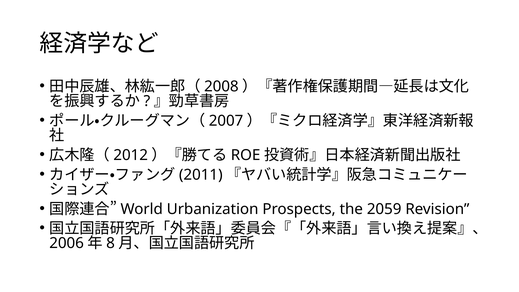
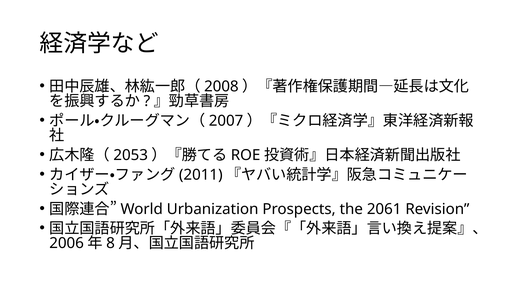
2012: 2012 -> 2053 (131, 155)
2059: 2059 -> 2061 (384, 209)
